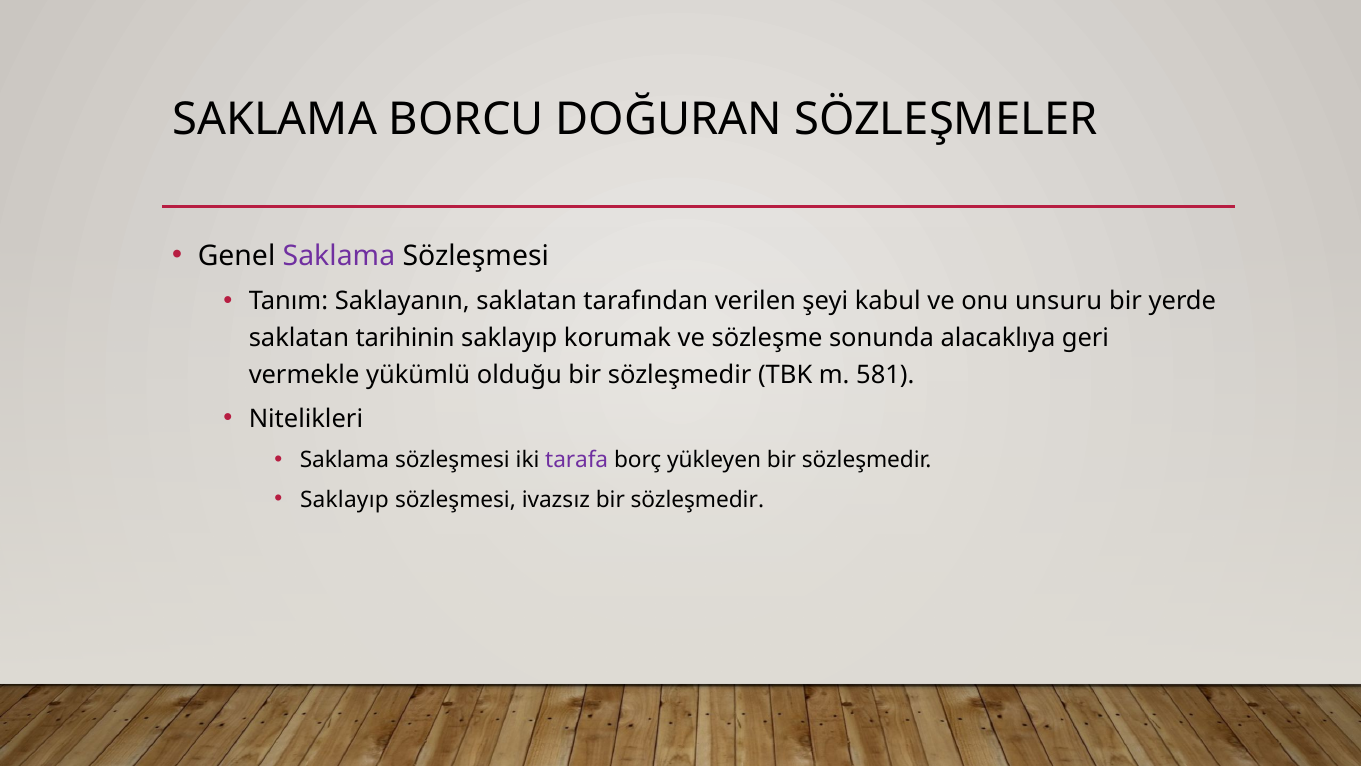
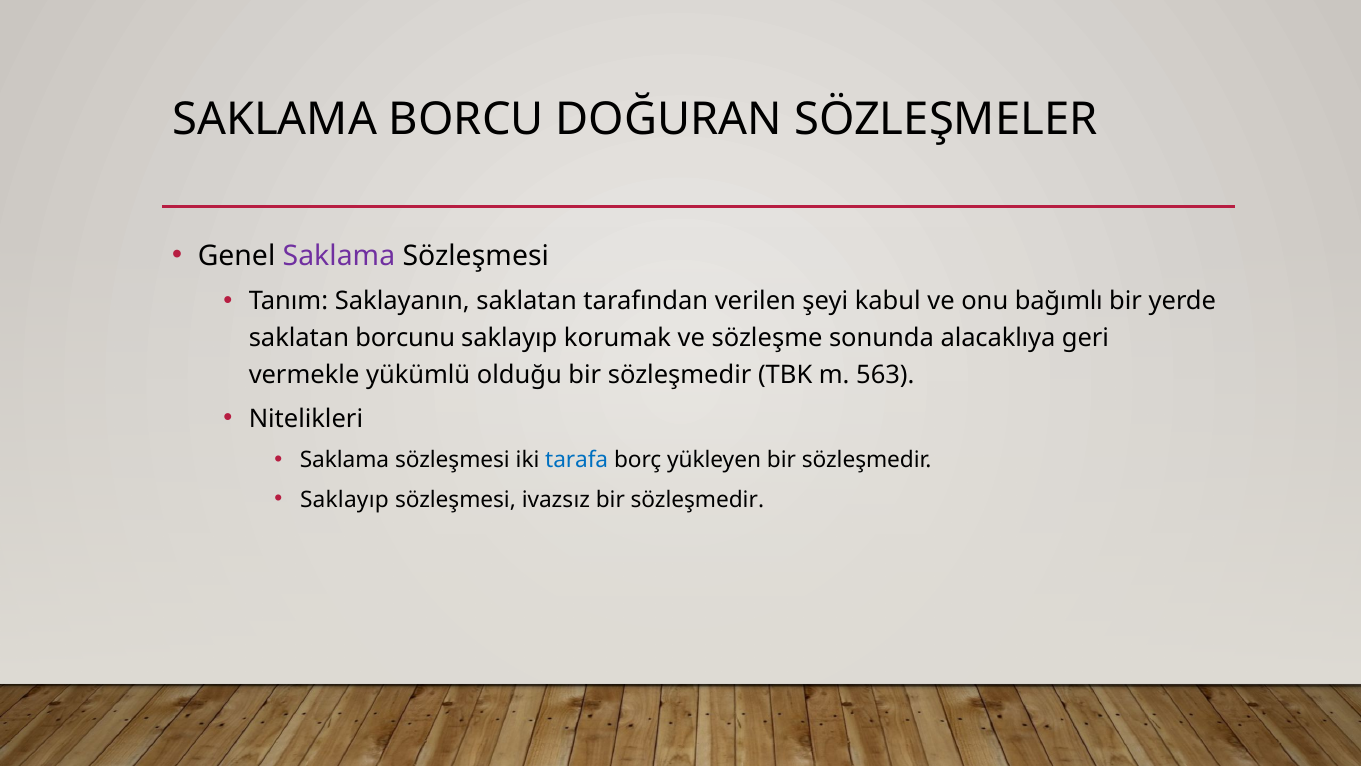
unsuru: unsuru -> bağımlı (1059, 301)
tarihinin: tarihinin -> borcunu (405, 338)
581: 581 -> 563 (885, 375)
tarafa colour: purple -> blue (577, 460)
